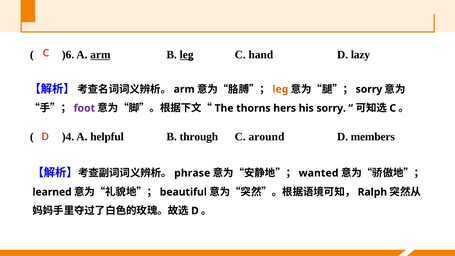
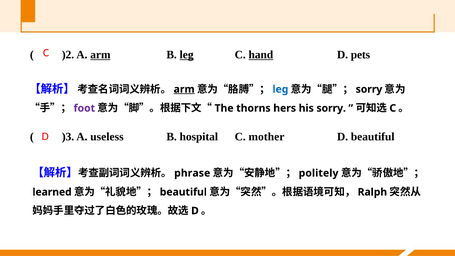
)6: )6 -> )2 (68, 55)
hand underline: none -> present (261, 55)
lazy: lazy -> pets (360, 55)
arm underline: none -> present (184, 89)
leg colour: orange -> blue (280, 89)
)4: )4 -> )3 (68, 137)
helpful: helpful -> useless (107, 137)
through: through -> hospital (199, 137)
around: around -> mother (266, 137)
D members: members -> beautiful (373, 137)
wanted: wanted -> politely (319, 173)
